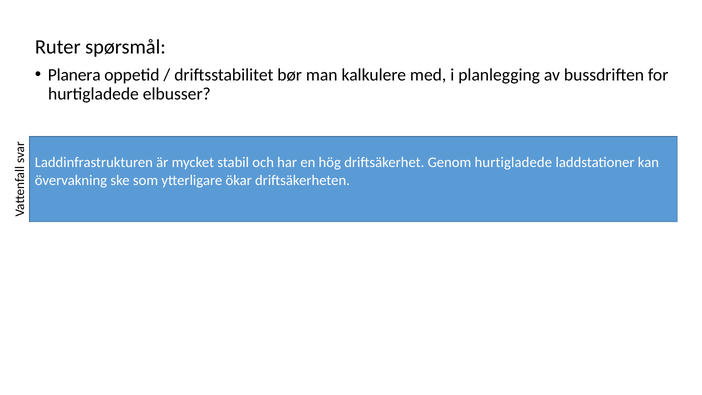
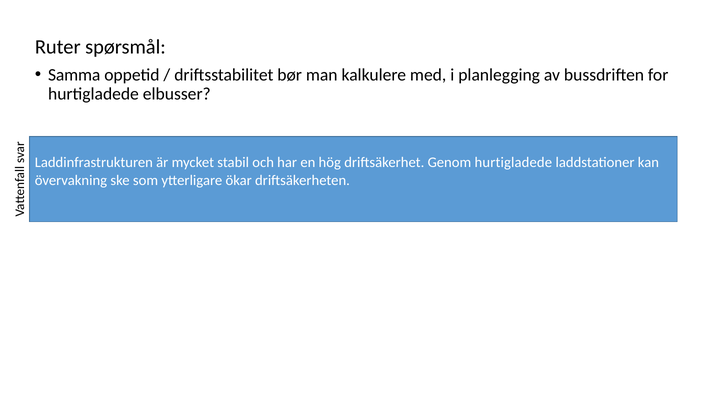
Planera: Planera -> Samma (74, 75)
